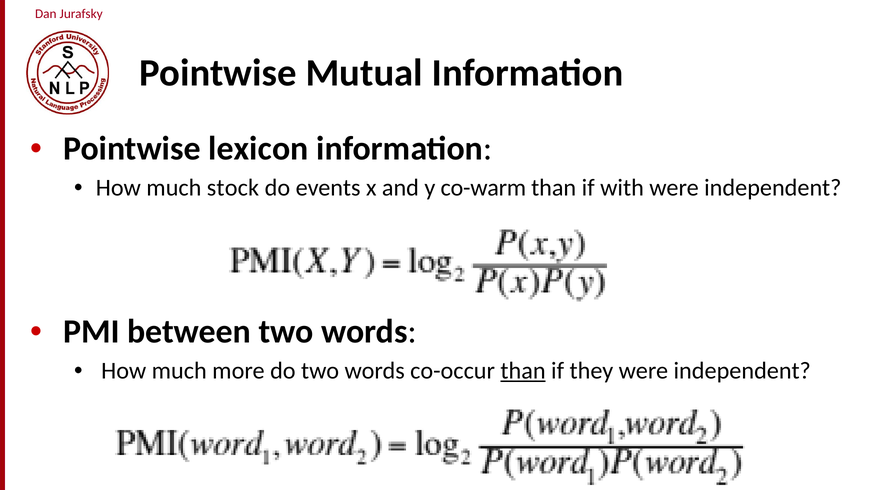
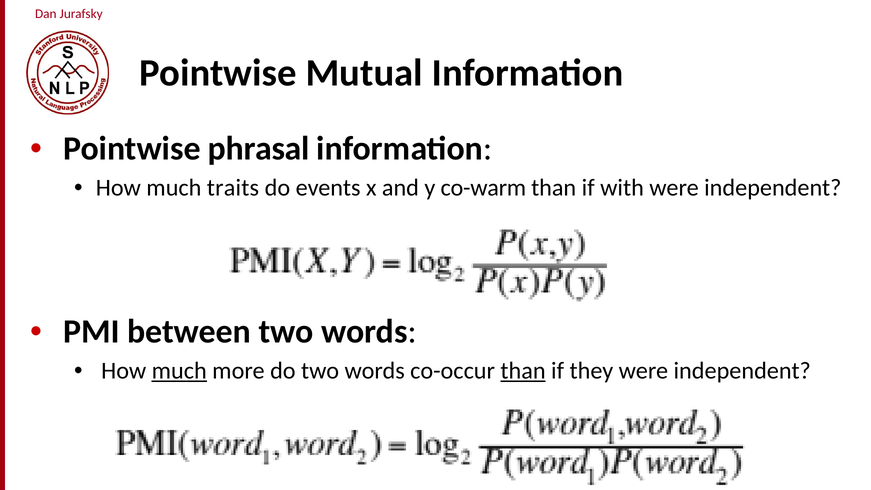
lexicon: lexicon -> phrasal (259, 149)
stock: stock -> traits (233, 188)
much underline: none -> present (179, 371)
